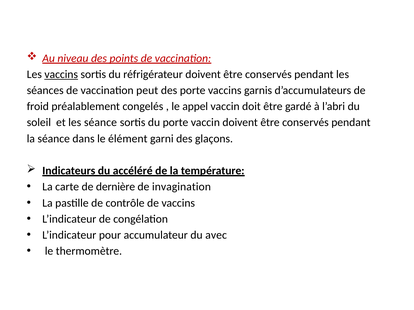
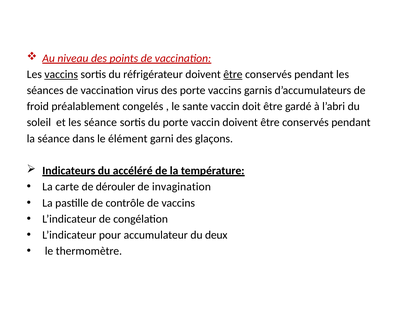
être underline: none -> present (233, 74)
peut: peut -> virus (147, 91)
appel: appel -> sante (195, 107)
dernière: dernière -> dérouler (116, 187)
avec: avec -> deux (216, 235)
